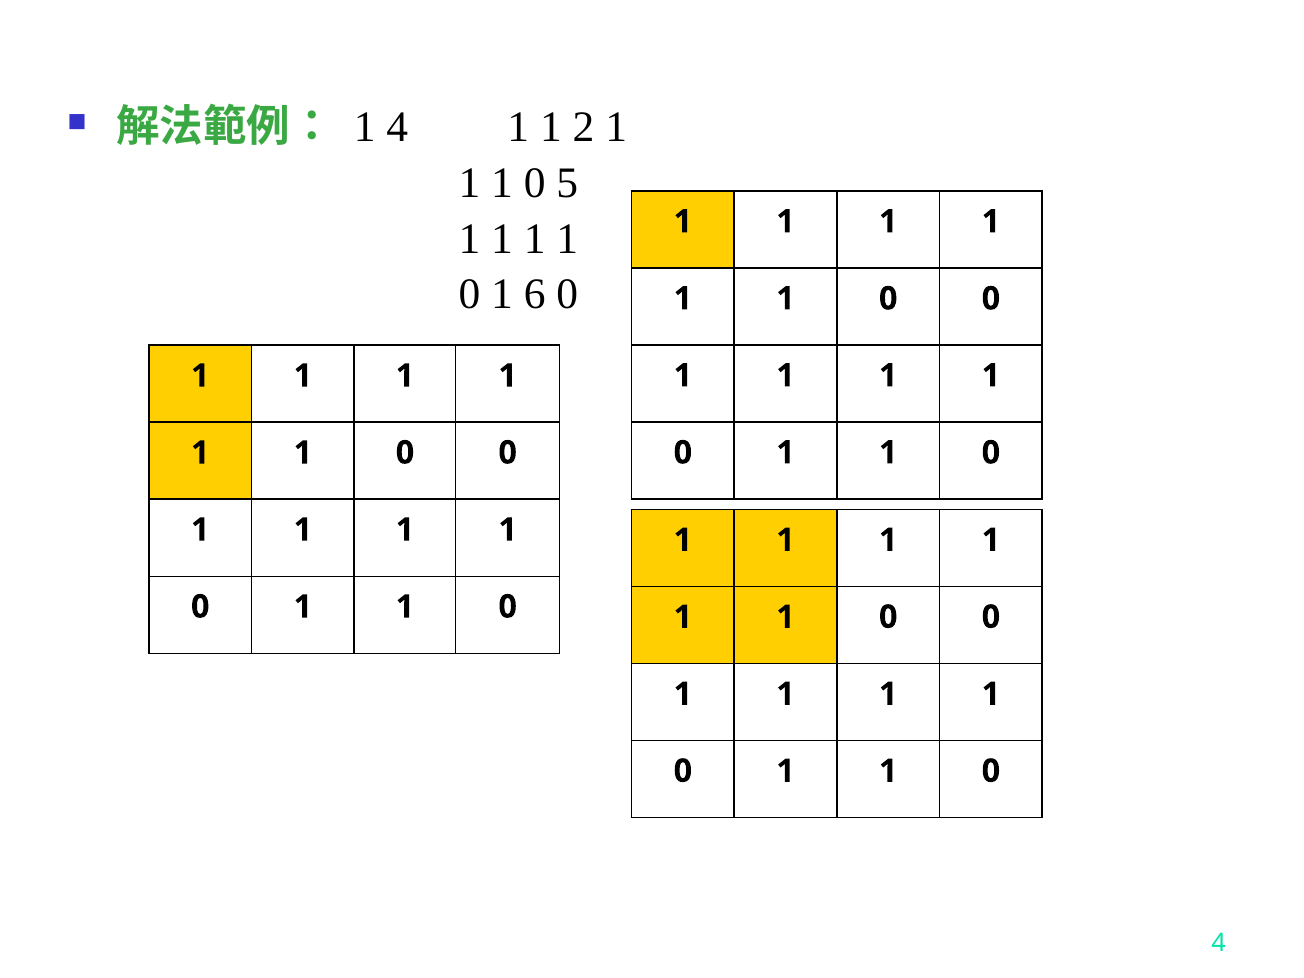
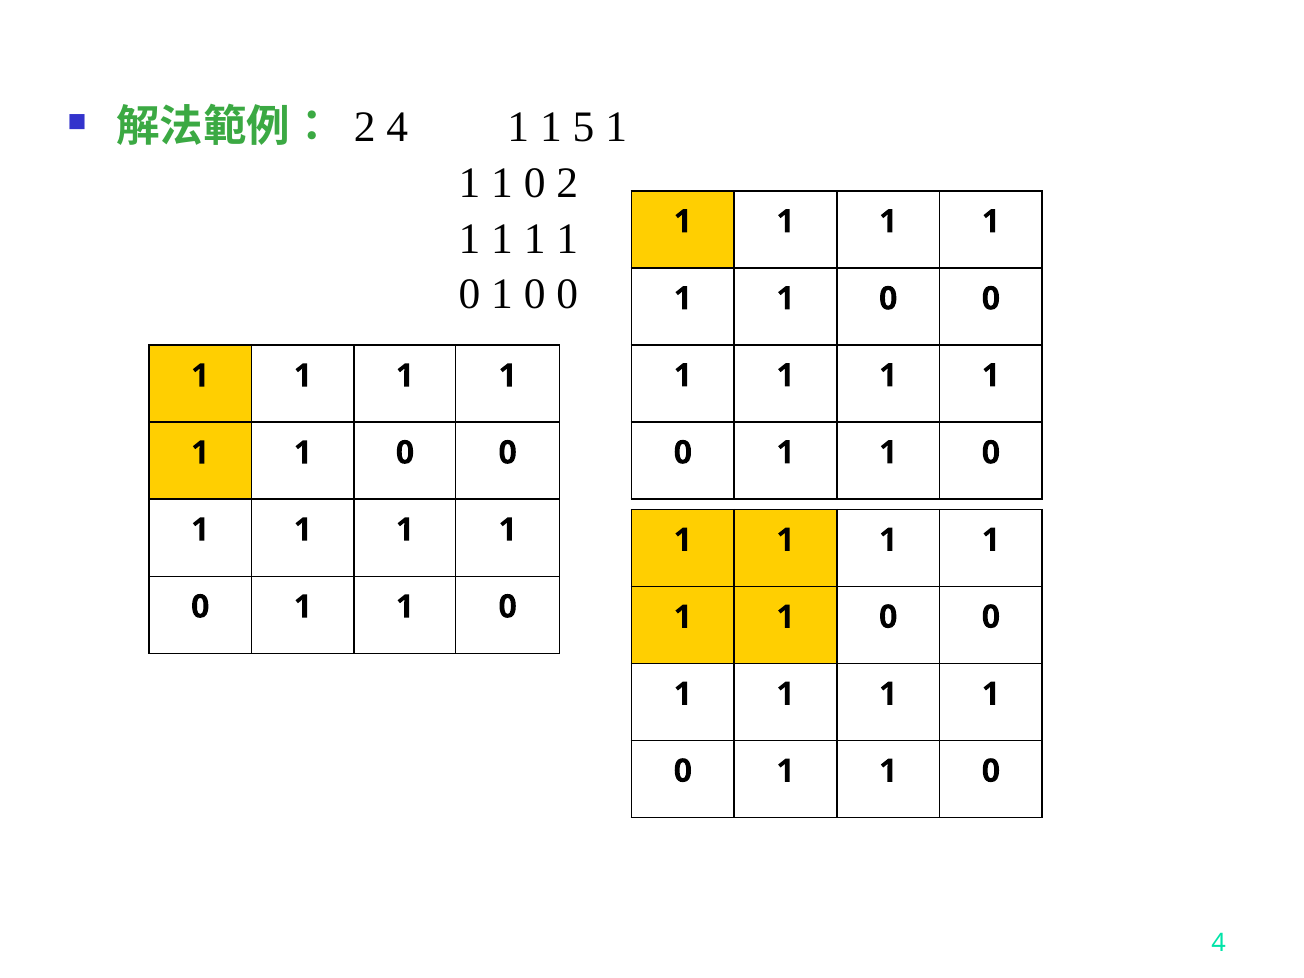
1: 1 -> 2 (365, 128)
2: 2 -> 5 (584, 128)
0 5: 5 -> 2 (567, 183)
0 1 6: 6 -> 0 (535, 294)
